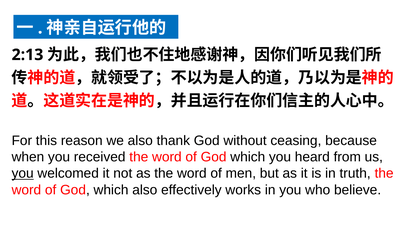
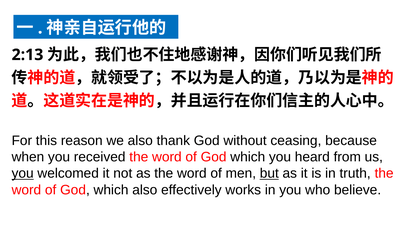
but underline: none -> present (269, 173)
